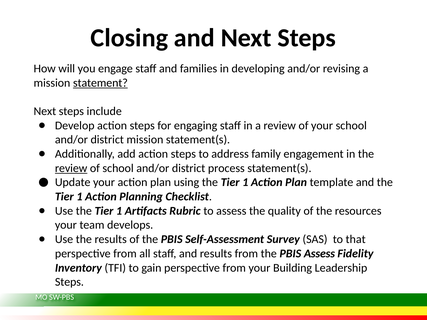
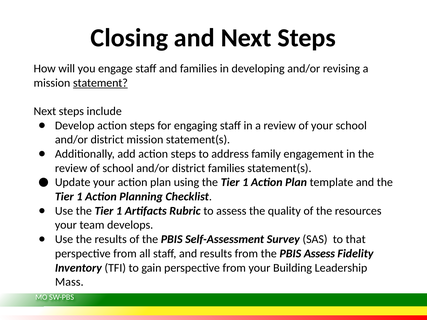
review underline: present -> none (71, 168)
district process: process -> families (226, 168)
Steps: Steps -> Mass (69, 282)
